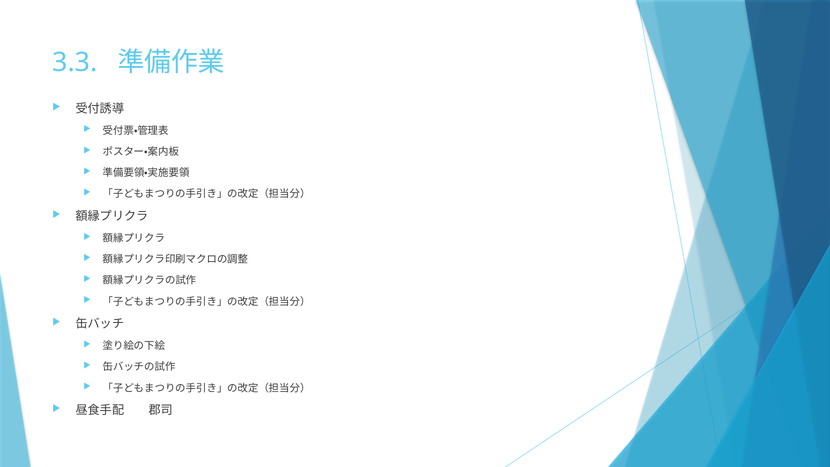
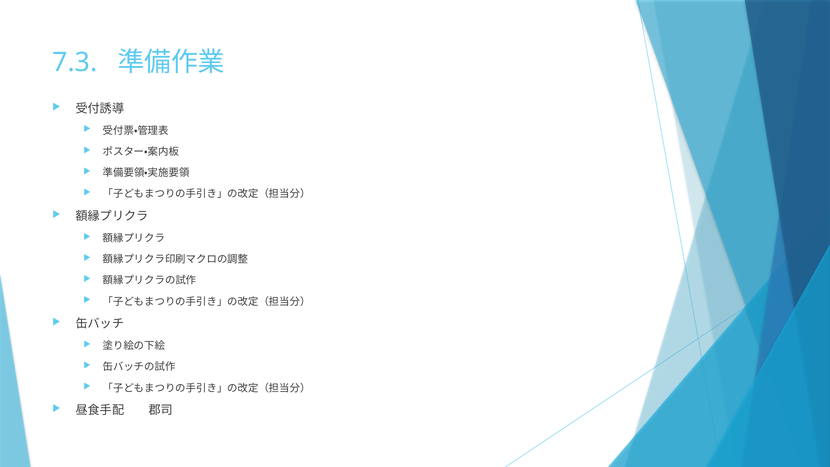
3.3: 3.3 -> 7.3 (75, 63)
